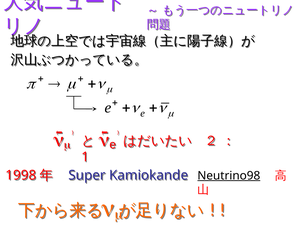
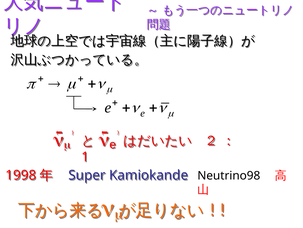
Neutrino98 underline: present -> none (229, 175)
